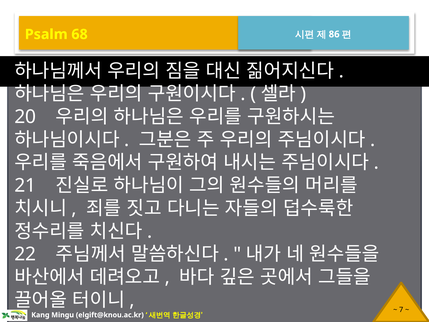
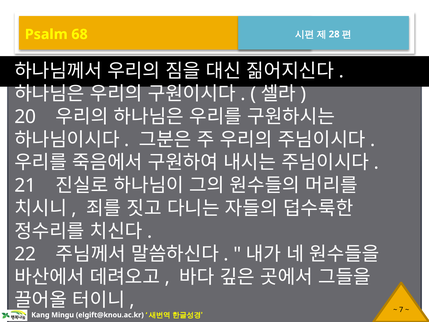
86: 86 -> 28 (334, 34)
